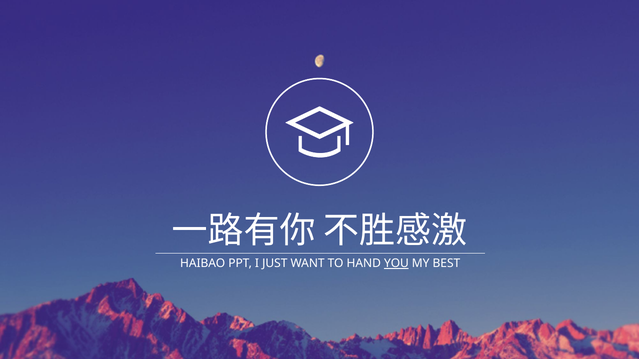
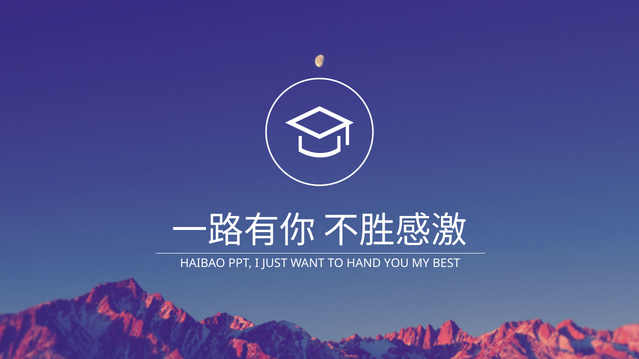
YOU underline: present -> none (396, 264)
